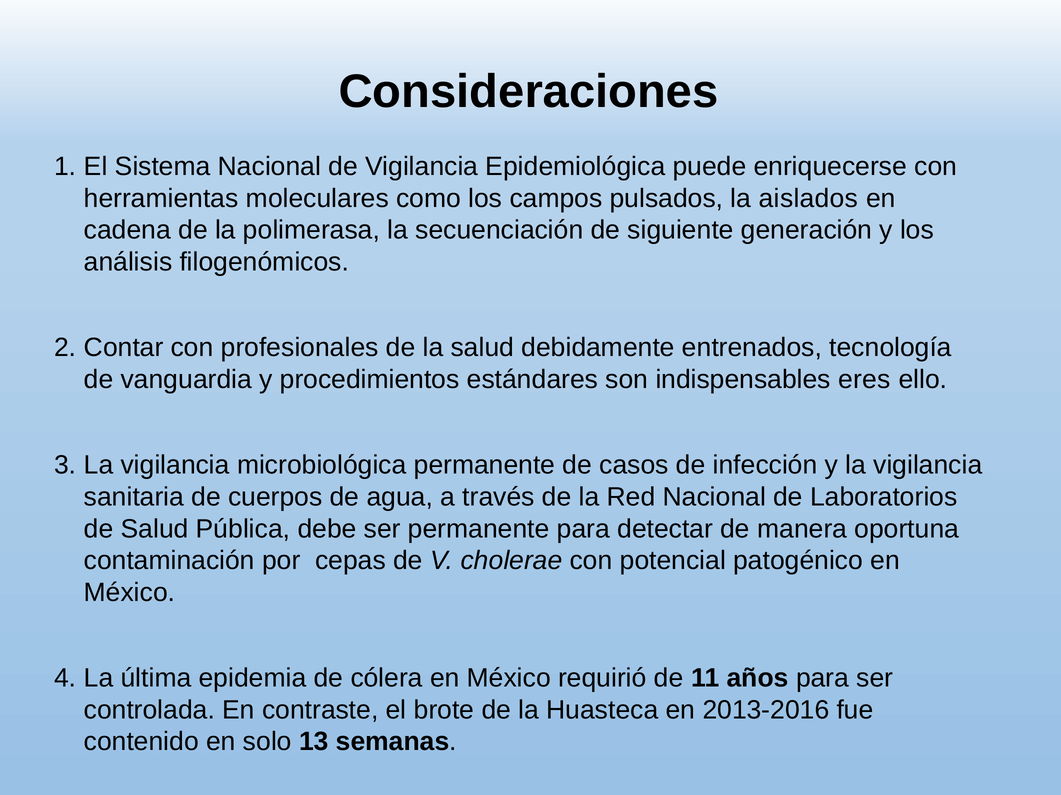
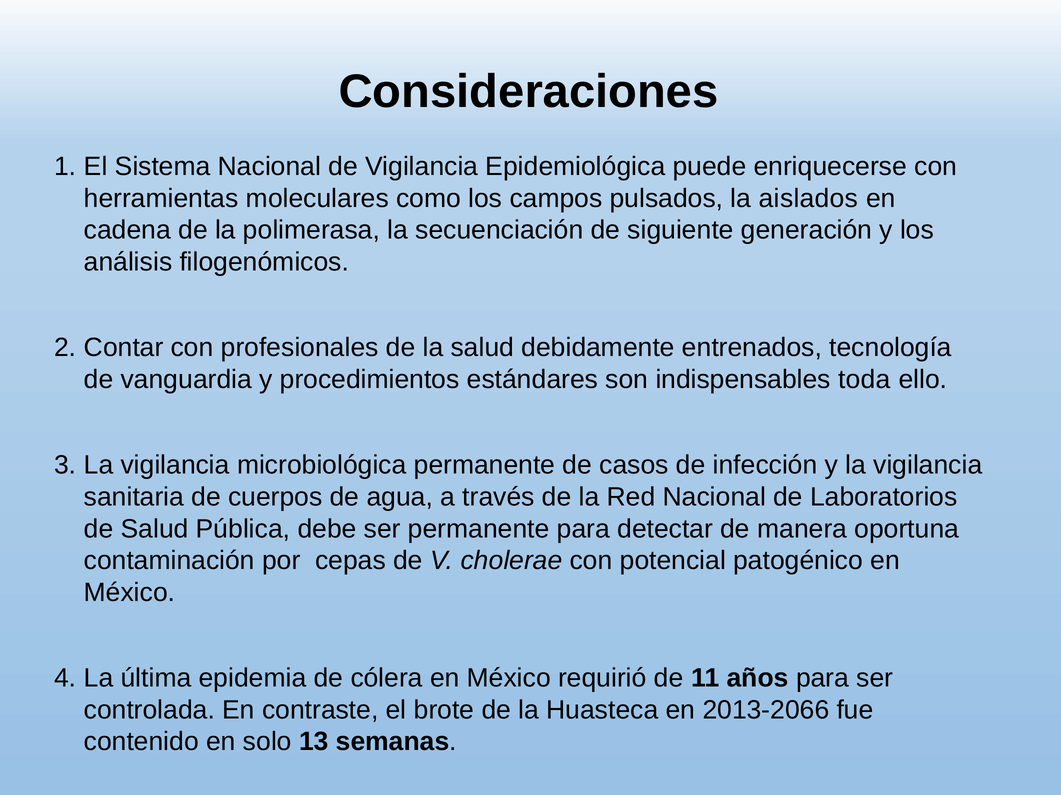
eres: eres -> toda (865, 380)
2013-2016: 2013-2016 -> 2013-2066 (766, 711)
